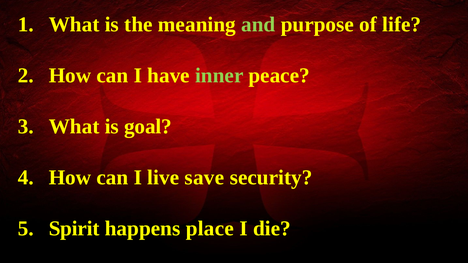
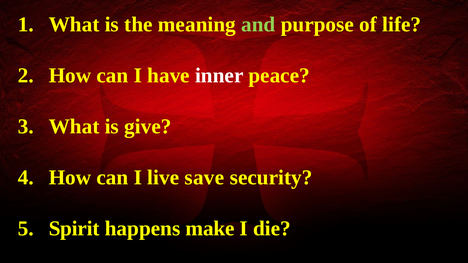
inner colour: light green -> white (219, 76)
goal: goal -> give (148, 127)
place: place -> make (210, 229)
